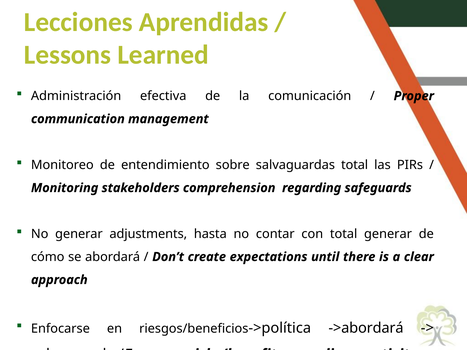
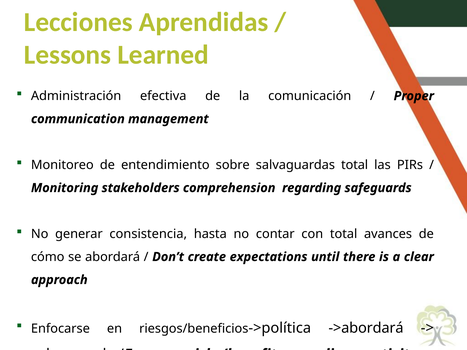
adjustments: adjustments -> consistencia (148, 234)
total generar: generar -> avances (388, 234)
